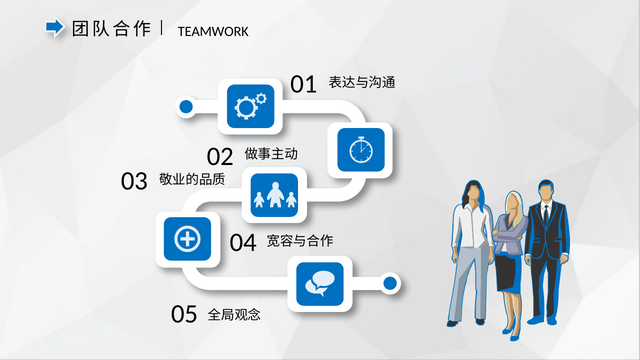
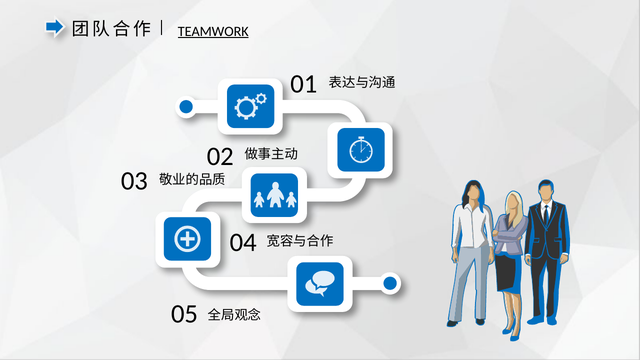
TEAMWORK underline: none -> present (213, 31)
